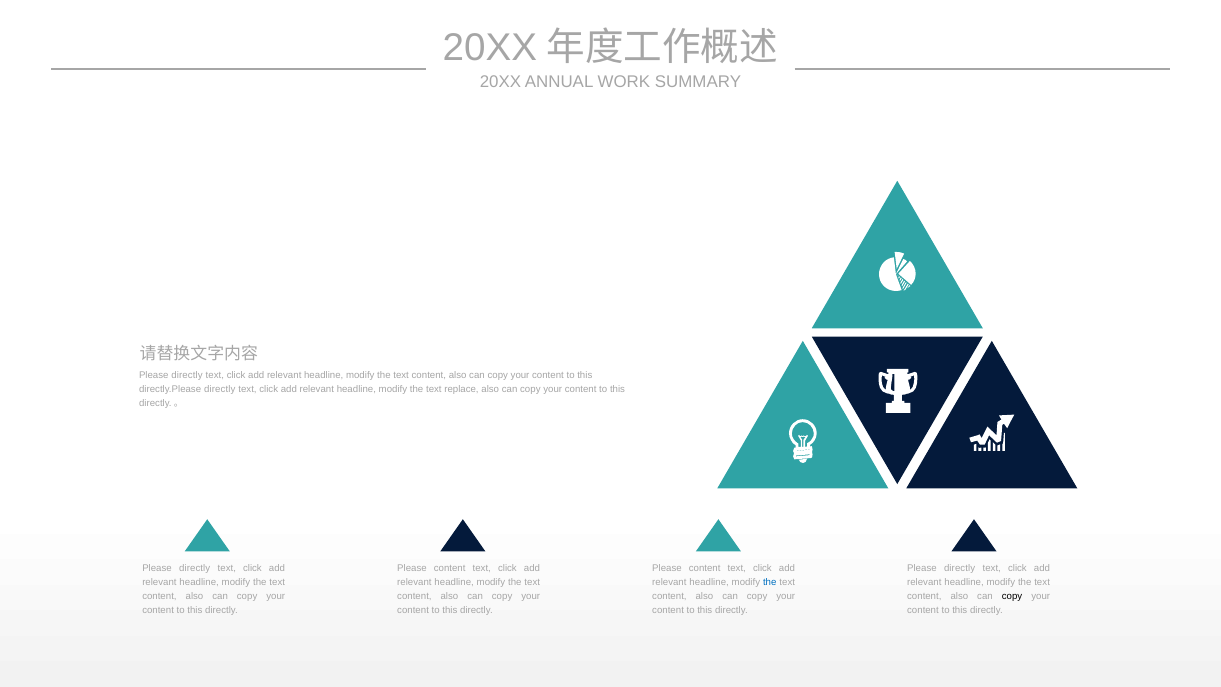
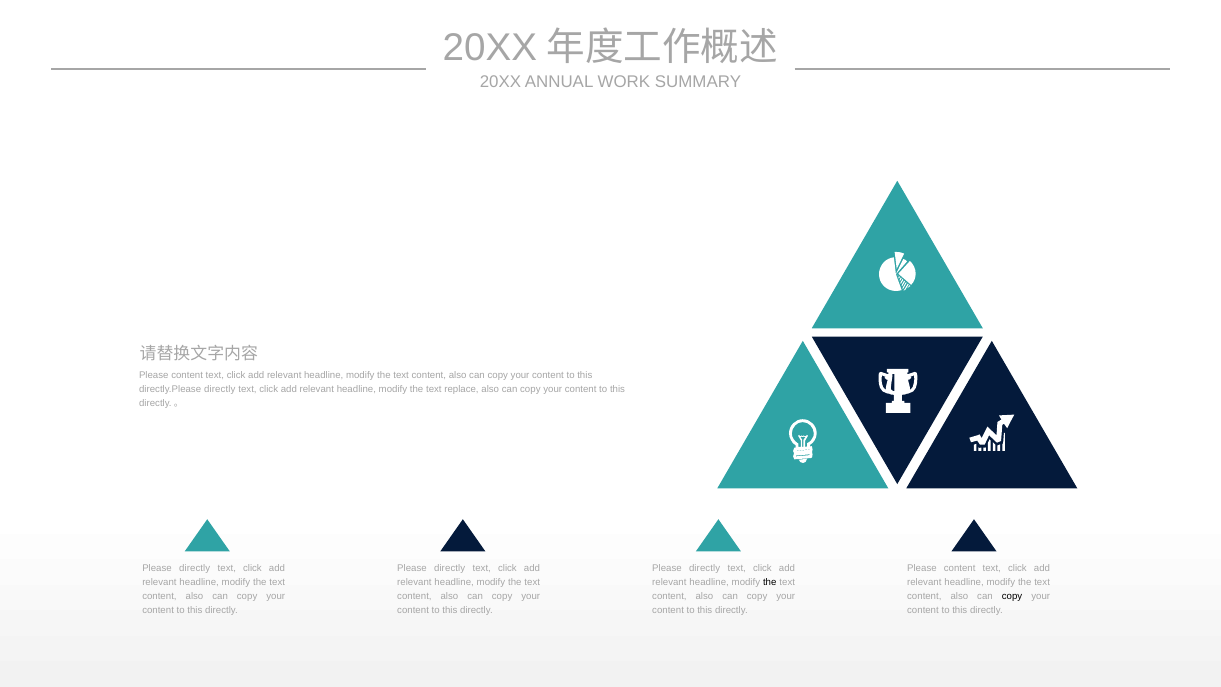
directly: directly -> content (187, 376)
content: content -> directly (450, 568)
content: content -> directly (705, 568)
directly: directly -> content (960, 568)
the colour: blue -> black (770, 582)
